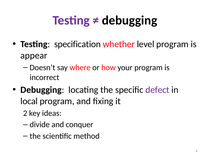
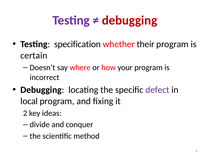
debugging colour: black -> red (130, 20)
level: level -> their (146, 44)
appear: appear -> certain (34, 55)
